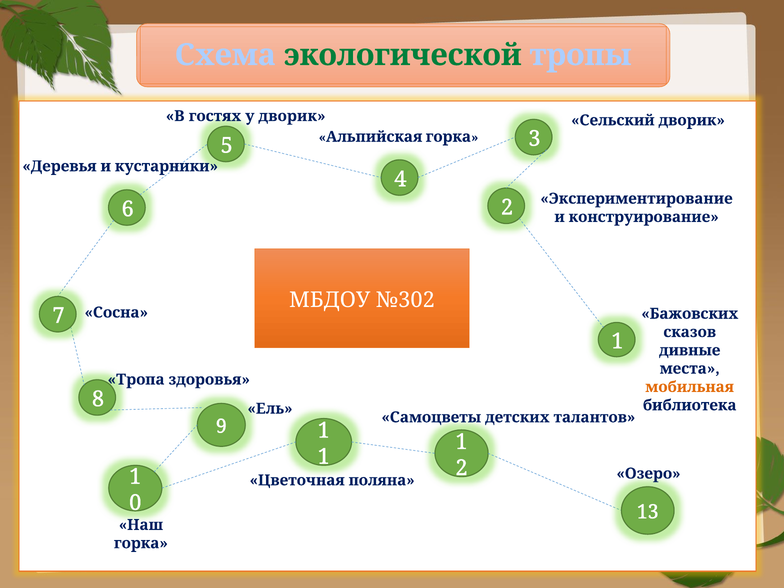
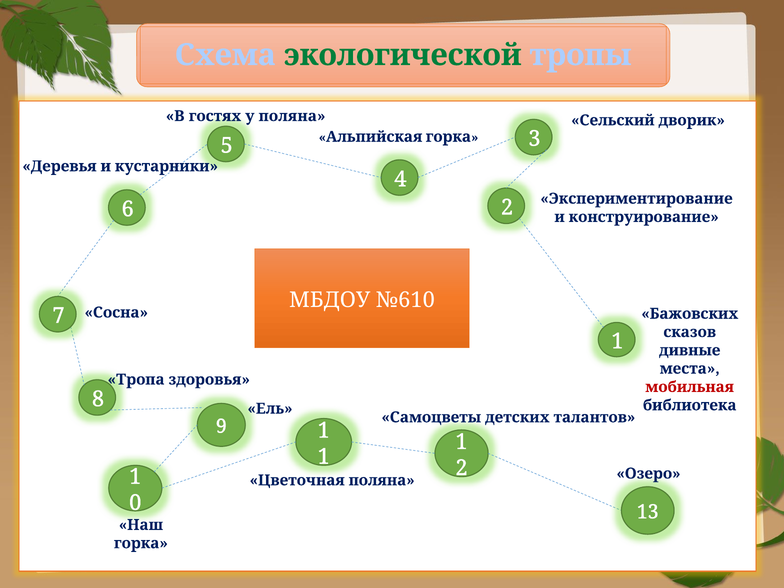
у дворик: дворик -> поляна (292, 116)
№302: №302 -> №610 (405, 300)
мобильная colour: orange -> red (690, 387)
